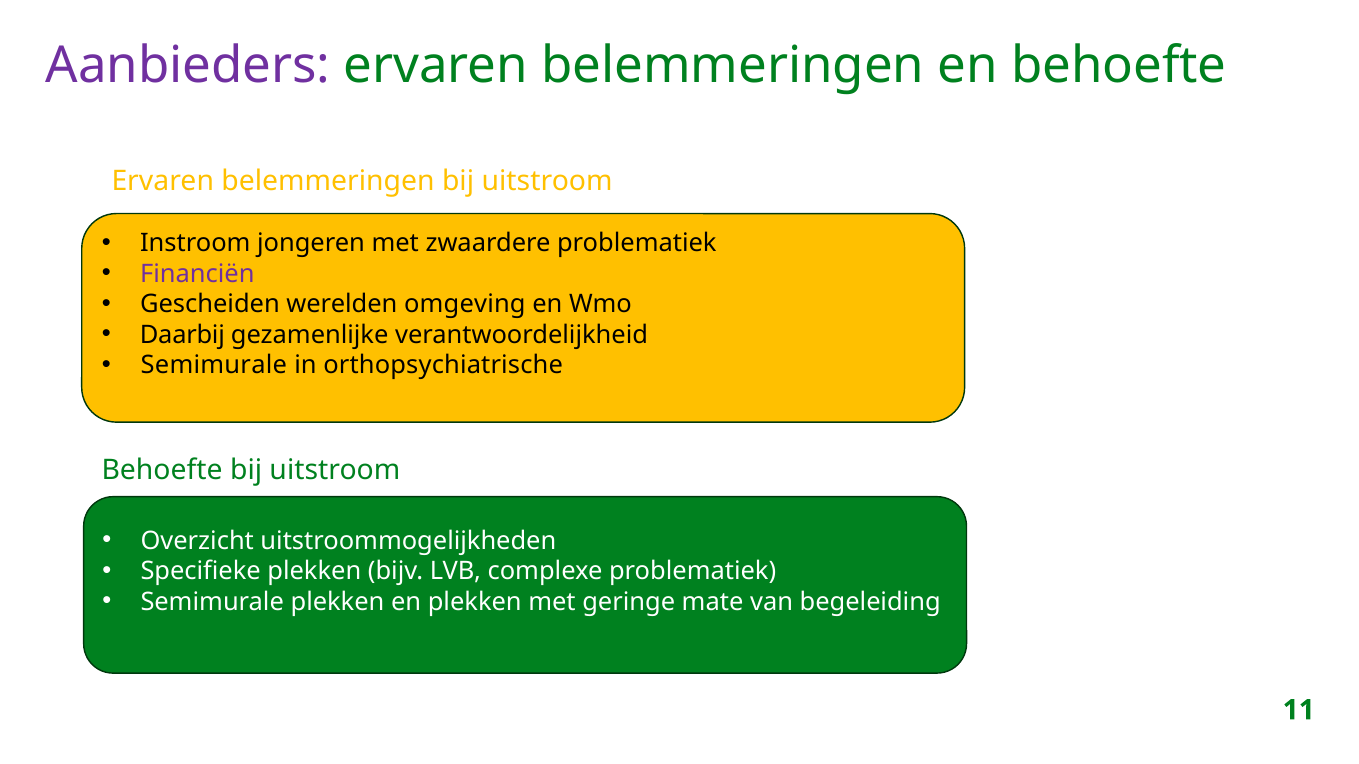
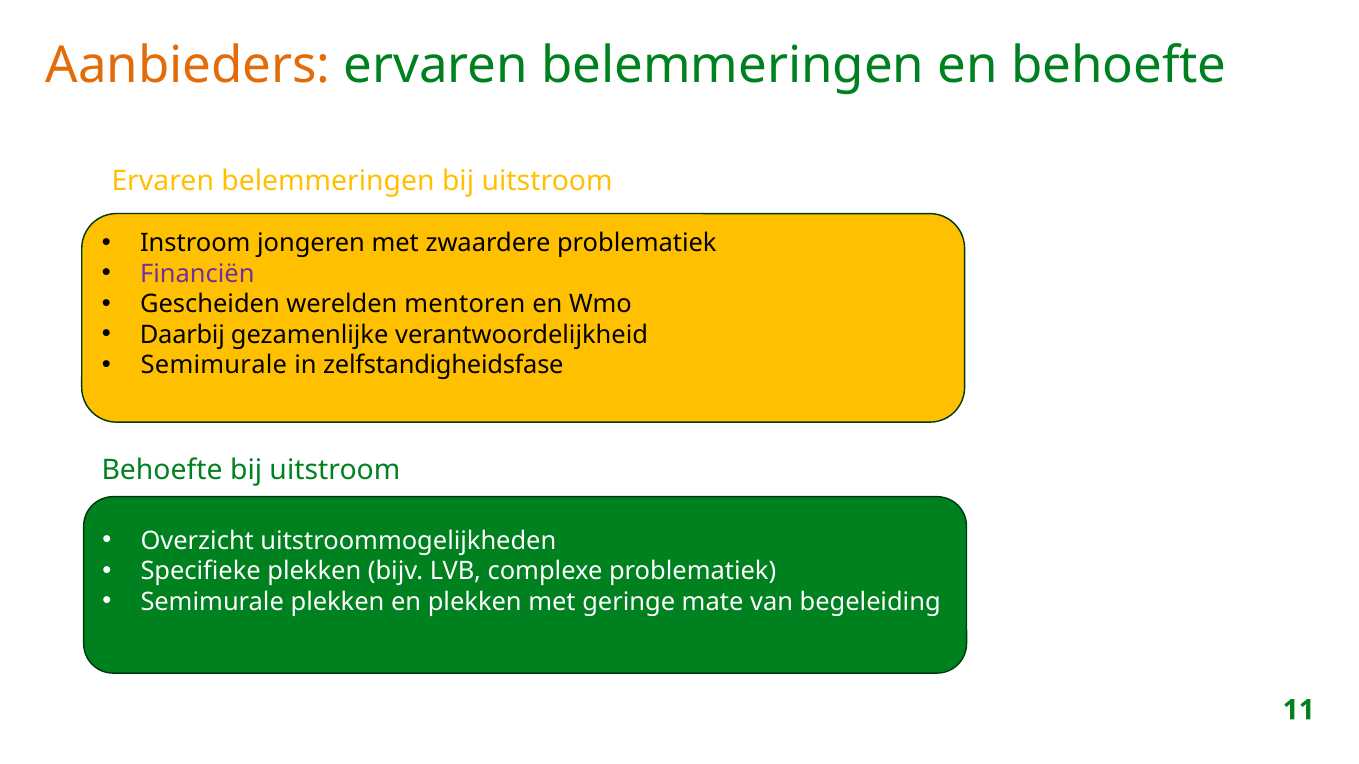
Aanbieders colour: purple -> orange (188, 65)
omgeving: omgeving -> mentoren (465, 305)
orthopsychiatrische: orthopsychiatrische -> zelfstandigheidsfase (443, 366)
